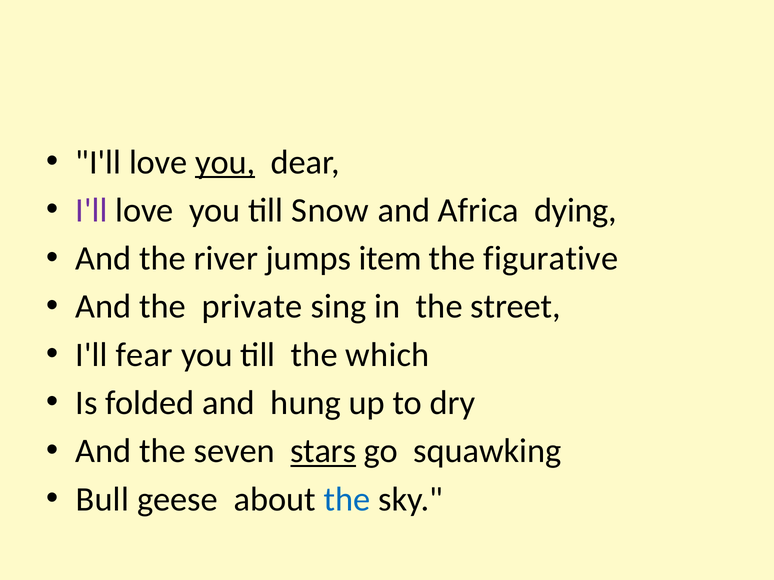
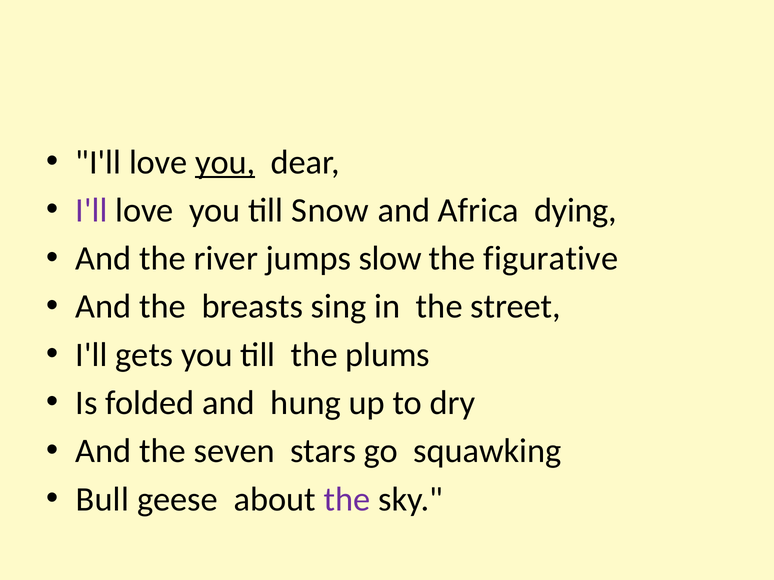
item: item -> slow (390, 259)
private: private -> breasts (252, 307)
fear: fear -> gets (144, 355)
which: which -> plums (388, 355)
stars underline: present -> none (323, 451)
the colour: blue -> purple (347, 500)
